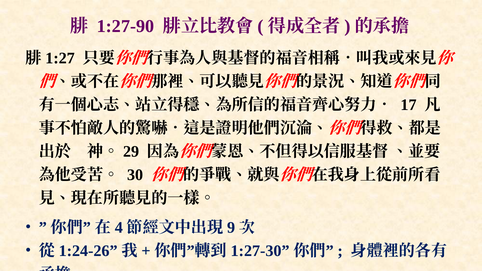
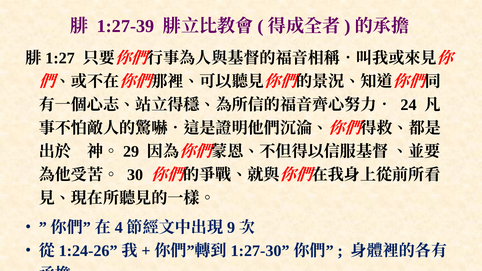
1:27-90: 1:27-90 -> 1:27-39 (126, 26)
17: 17 -> 24 (409, 105)
